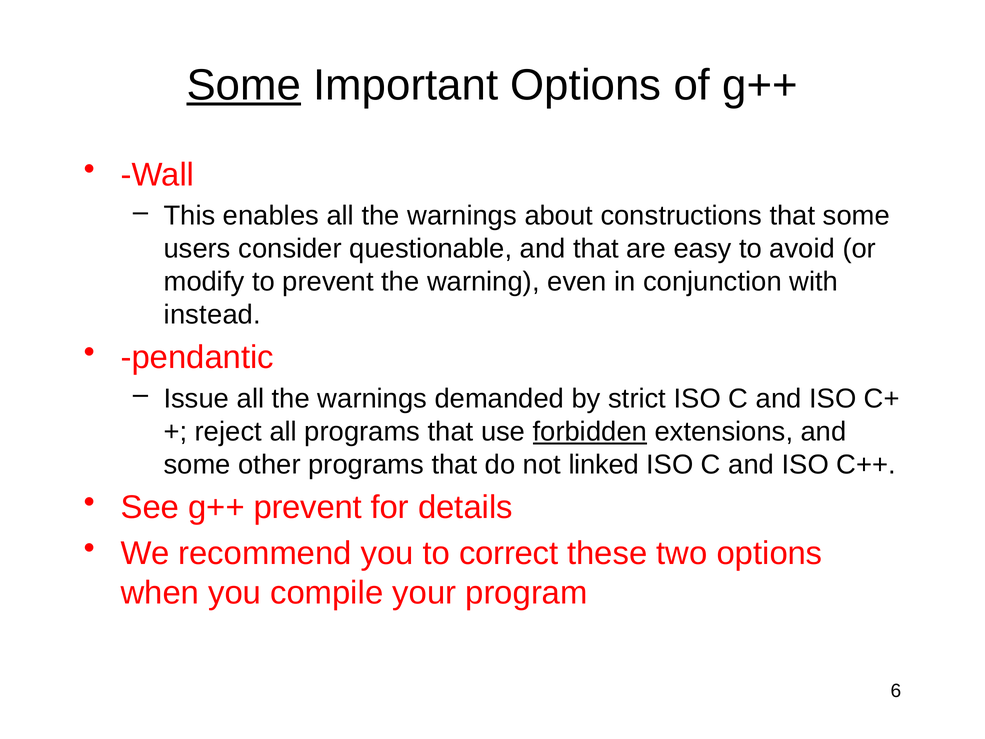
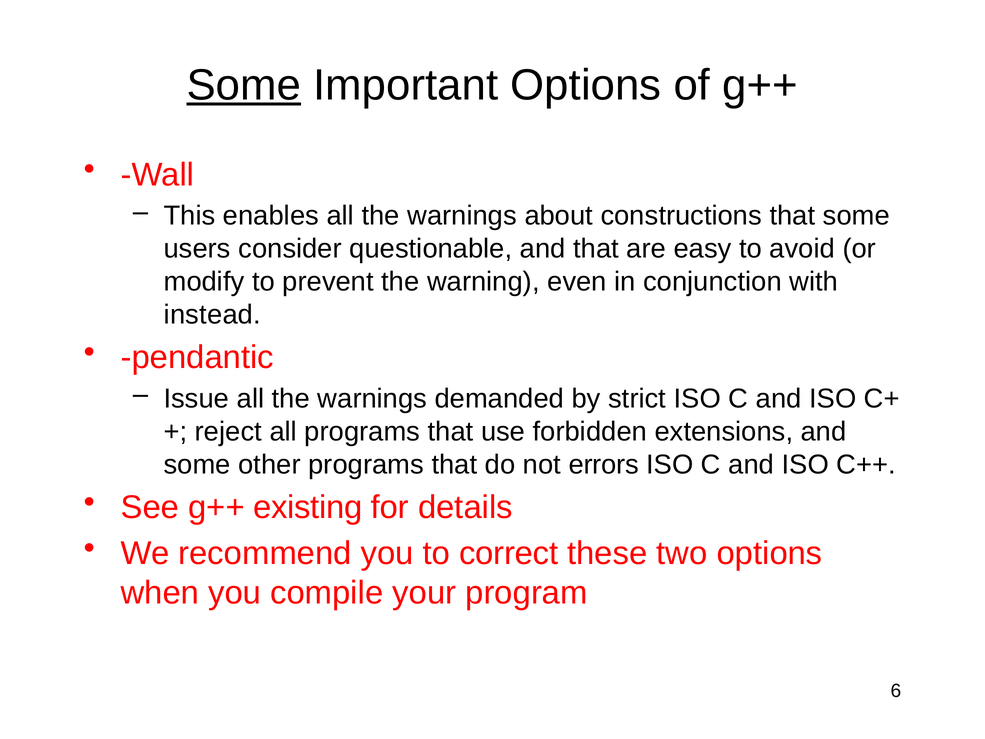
forbidden underline: present -> none (590, 432)
linked: linked -> errors (604, 464)
g++ prevent: prevent -> existing (308, 507)
